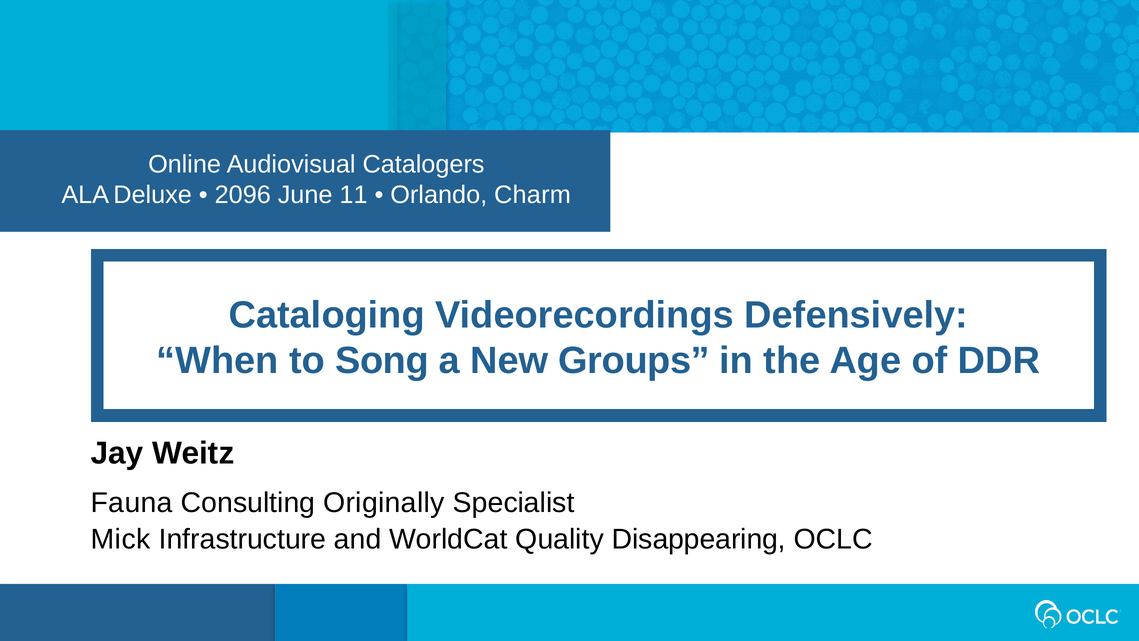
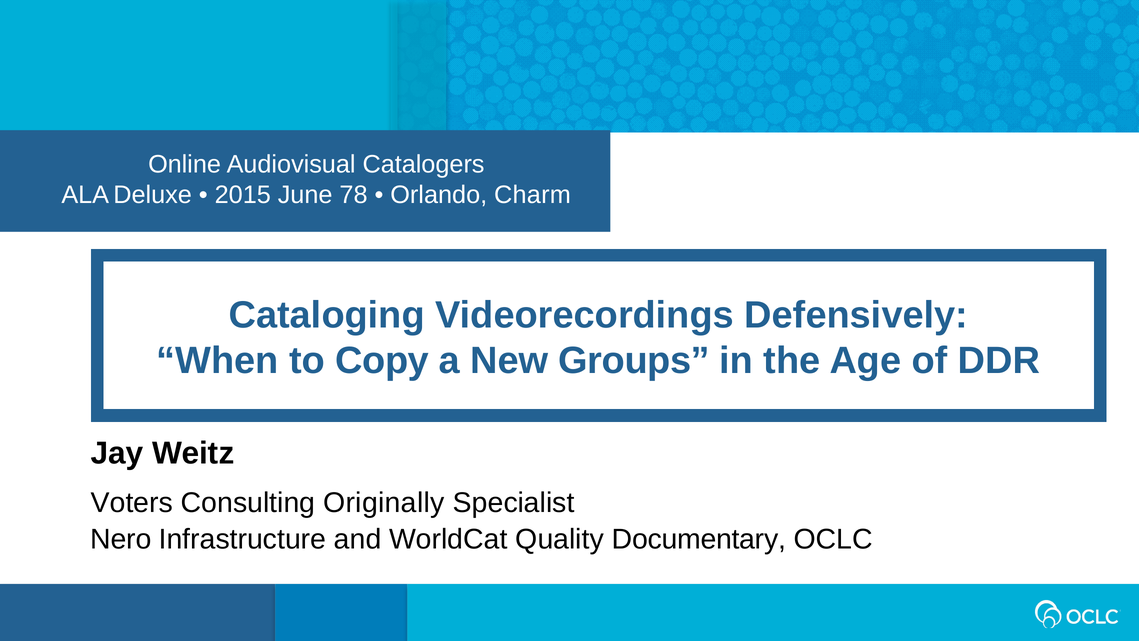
2096: 2096 -> 2015 (243, 195)
11: 11 -> 78 (354, 195)
Song: Song -> Copy (382, 360)
Fauna: Fauna -> Voters (132, 503)
Mick: Mick -> Nero (121, 539)
Disappearing: Disappearing -> Documentary (699, 539)
